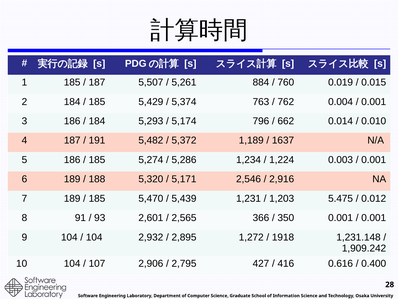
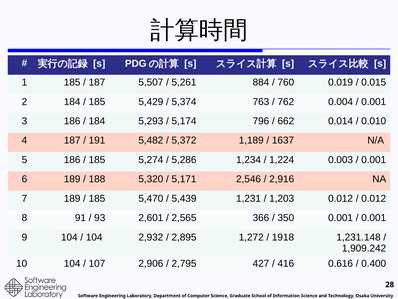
1,203 5.475: 5.475 -> 0.012 (341, 198)
